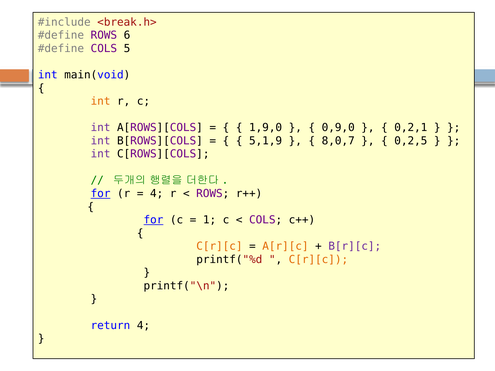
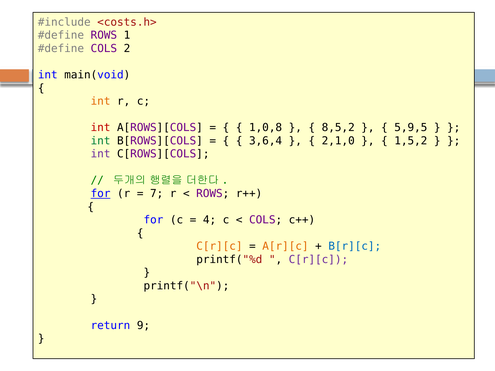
<break.h>: <break.h> -> <costs.h> (127, 22)
6: 6 -> 1 (127, 35)
5: 5 -> 2 (127, 49)
int colour: purple -> red (101, 128)
1,9,0: 1,9,0 -> 1,0,8 (266, 128)
0,9,0: 0,9,0 -> 8,5,2 (338, 128)
0,2,1: 0,2,1 -> 5,9,5 (411, 128)
int colour: purple -> green (101, 141)
5,1,9: 5,1,9 -> 3,6,4 (266, 141)
8,0,7: 8,0,7 -> 2,1,0 (338, 141)
0,2,5: 0,2,5 -> 1,5,2 (411, 141)
4: 4 -> 7 (157, 194)
for underline: present -> none (153, 220)
1: 1 -> 4 (210, 220)
B[r][c colour: purple -> blue (355, 246)
C[r][c colour: orange -> purple (318, 260)
return 4: 4 -> 9 (143, 326)
